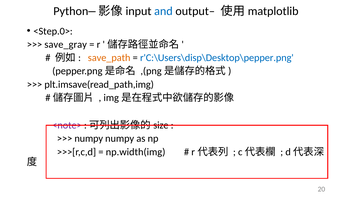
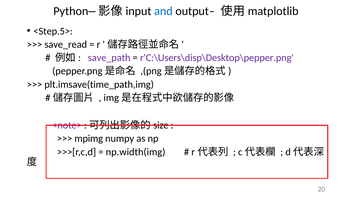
<Step.0>: <Step.0> -> <Step.5> (53, 31)
save_gray: save_gray -> save_read (66, 45)
save_path colour: orange -> purple (109, 58)
r'C:\Users\disp\Desktop\pepper.png colour: blue -> purple (217, 58)
plt.imsave(read_path,img: plt.imsave(read_path,img -> plt.imsave(time_path,img (99, 84)
numpy: numpy -> mpimg (89, 139)
